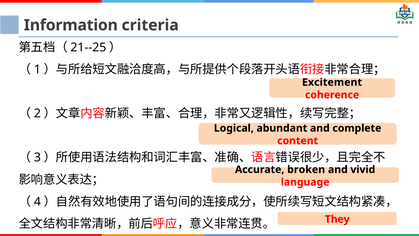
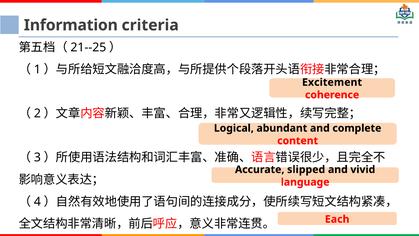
broken: broken -> slipped (306, 169)
They: They -> Each (337, 219)
